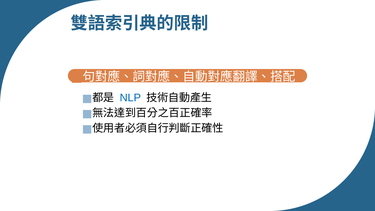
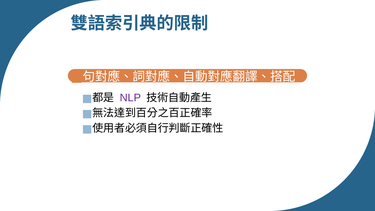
NLP colour: blue -> purple (130, 98)
